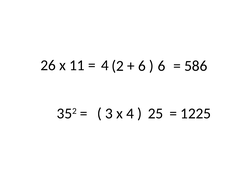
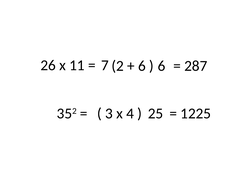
4: 4 -> 7 (105, 65)
586: 586 -> 287 (196, 66)
